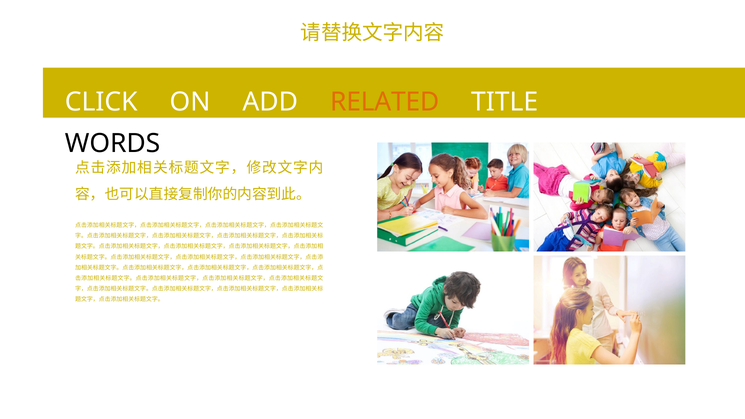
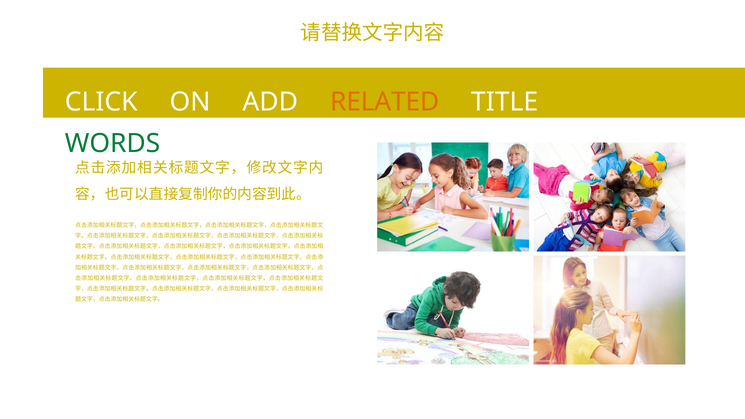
WORDS colour: black -> green (113, 143)
